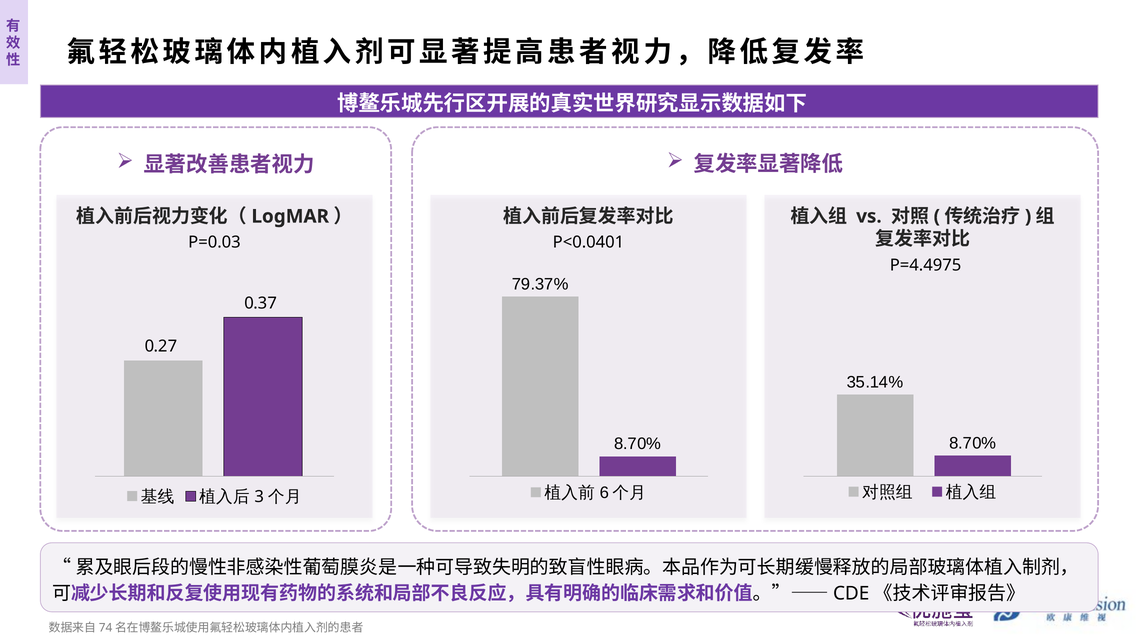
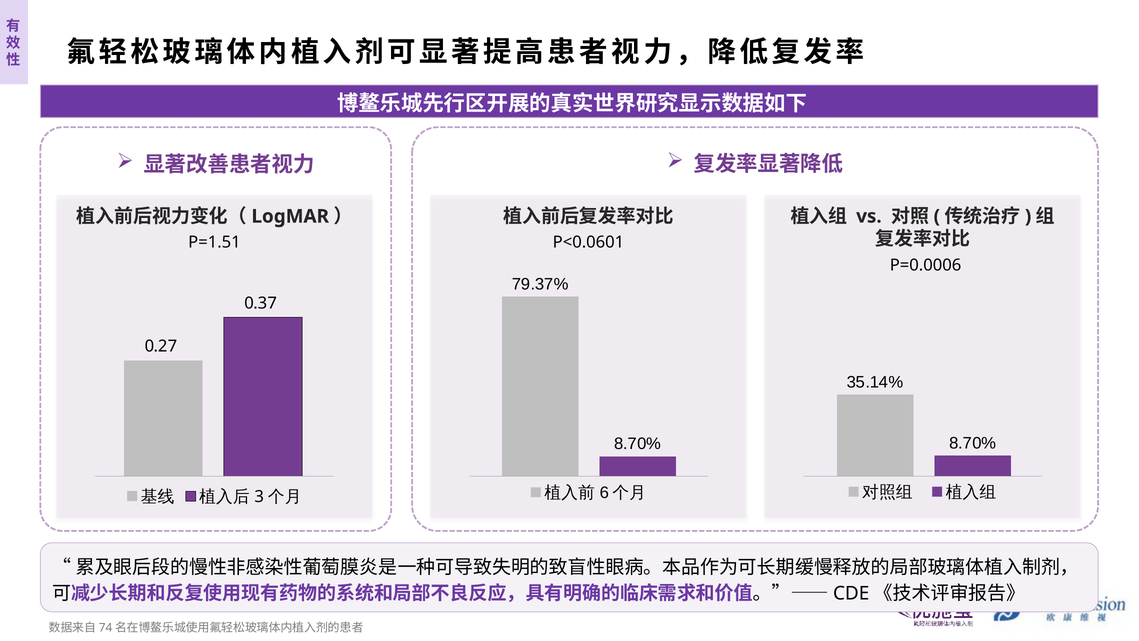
P=0.03: P=0.03 -> P=1.51 (214, 242)
P<0.0401: P<0.0401 -> P<0.0601 (588, 242)
P=4.4975: P=4.4975 -> P=0.0006 (926, 265)
